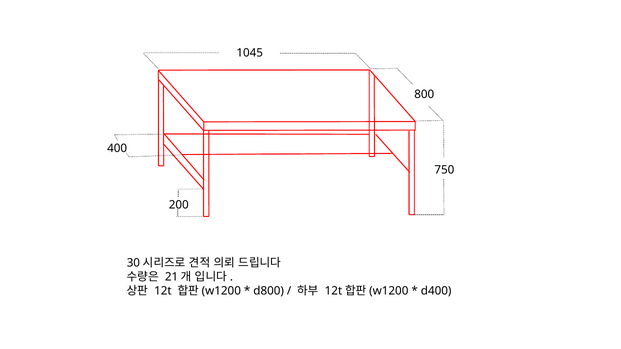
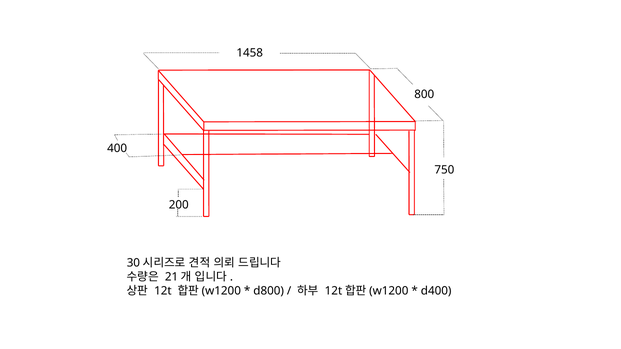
1045: 1045 -> 1458 (250, 53)
